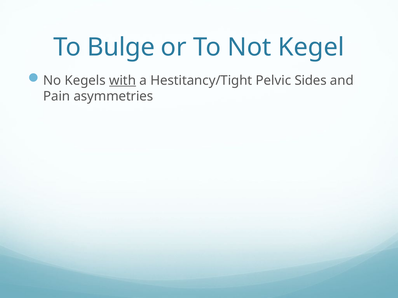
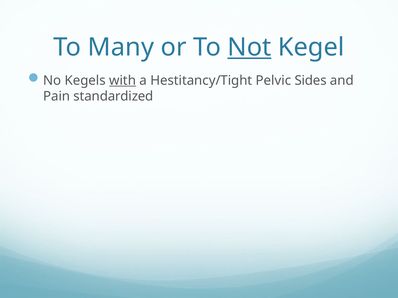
Bulge: Bulge -> Many (121, 47)
Not underline: none -> present (249, 47)
asymmetries: asymmetries -> standardized (113, 96)
